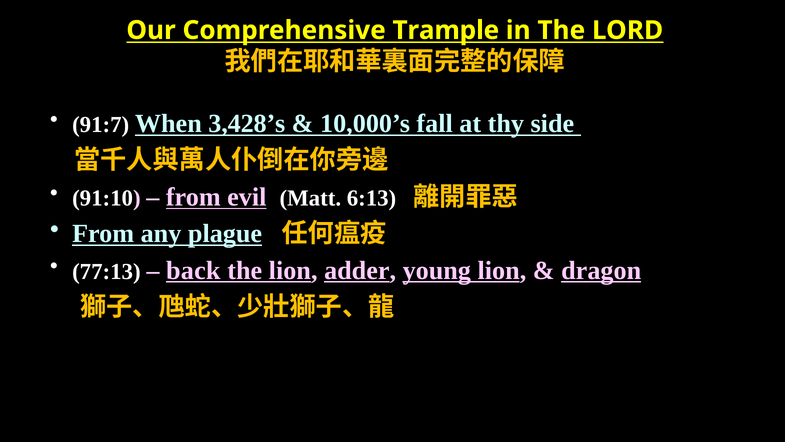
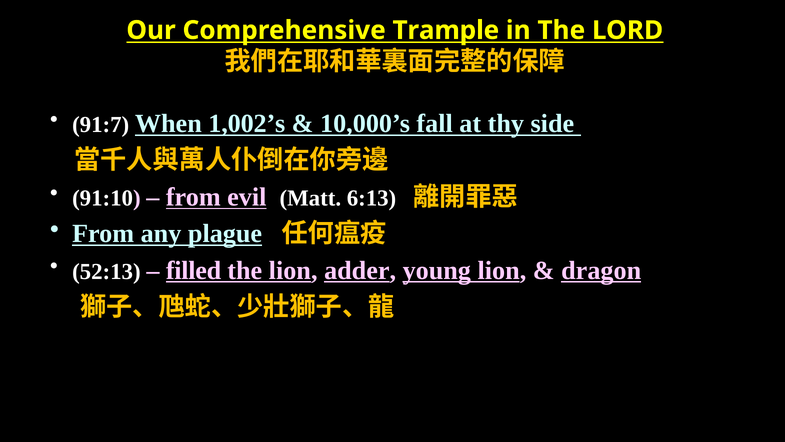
3,428’s: 3,428’s -> 1,002’s (247, 124)
77:13: 77:13 -> 52:13 (106, 271)
back: back -> filled (194, 270)
